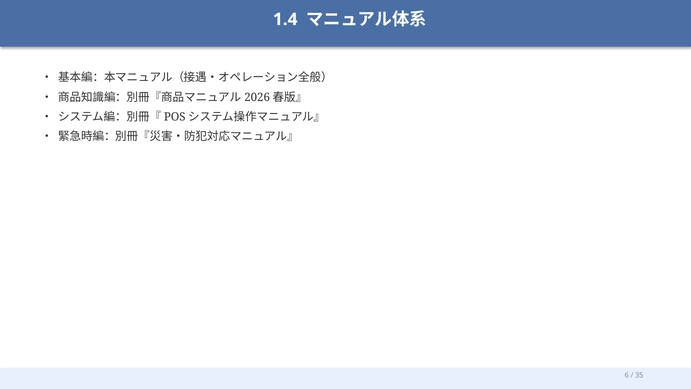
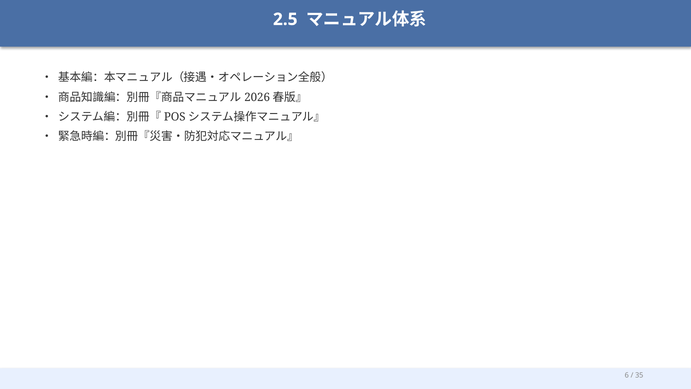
1.4: 1.4 -> 2.5 (285, 19)
